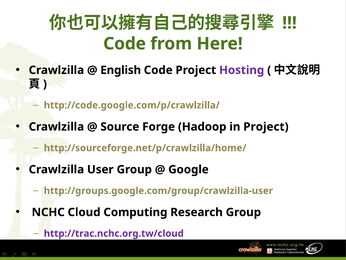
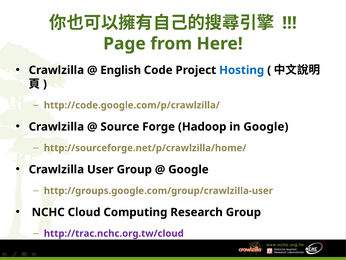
Code: Code -> Page (124, 44)
Hosting colour: purple -> blue (242, 70)
in Project: Project -> Google (266, 127)
